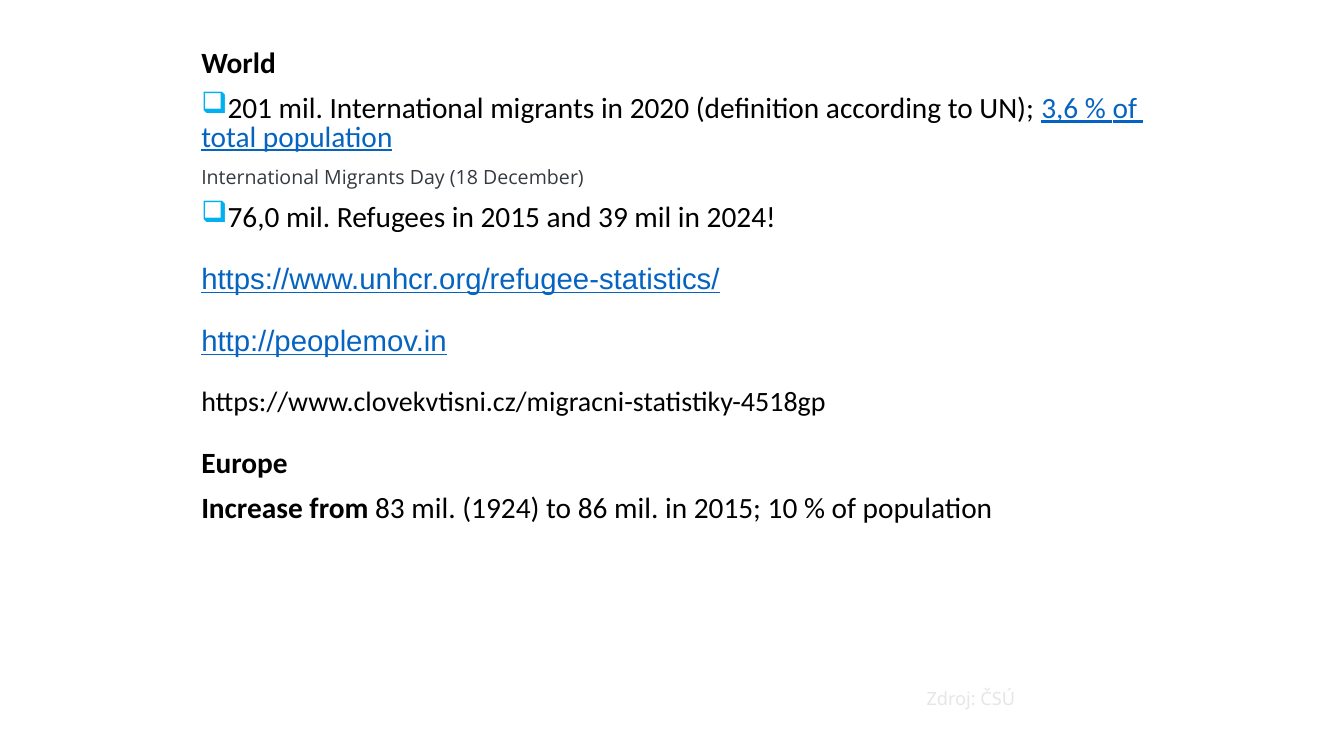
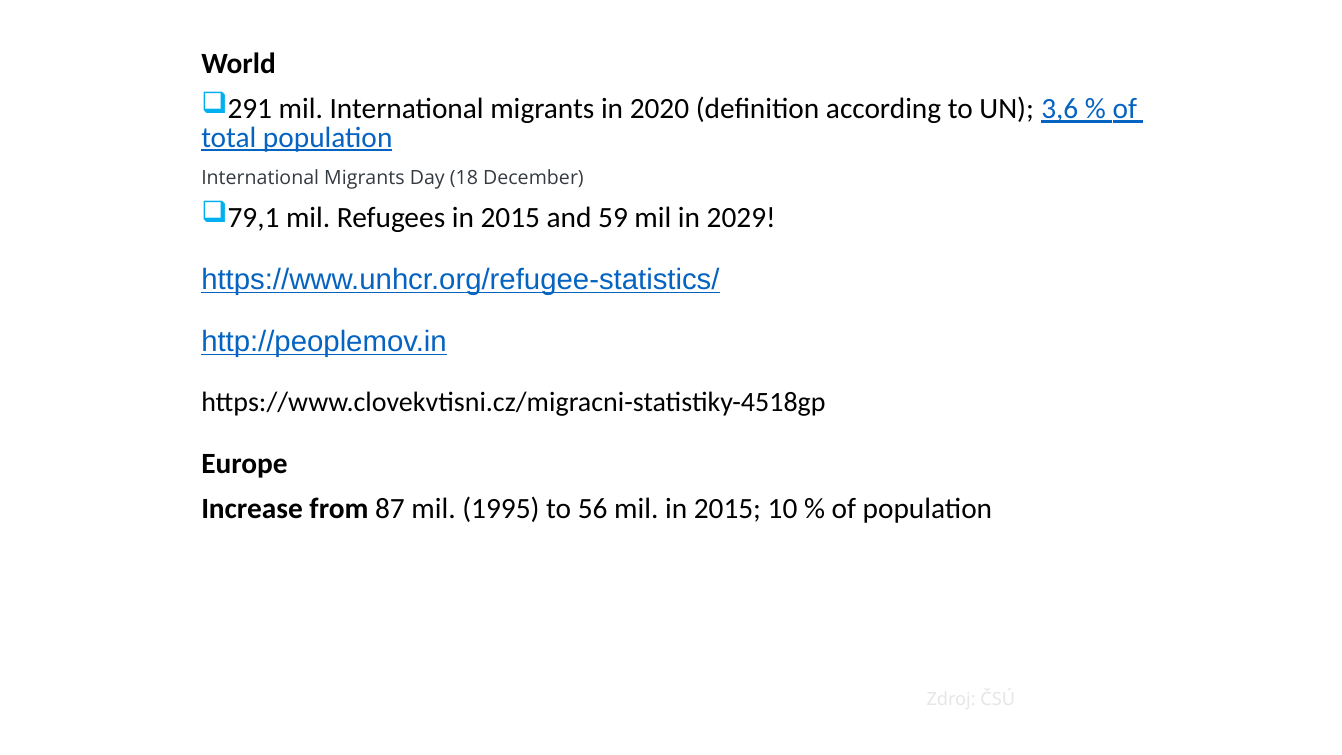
201: 201 -> 291 (250, 109)
76,0: 76,0 -> 79,1 (254, 218)
39: 39 -> 59 (613, 218)
2024: 2024 -> 2029 (741, 218)
83: 83 -> 87 (390, 508)
1924: 1924 -> 1995 (501, 508)
86: 86 -> 56 (593, 508)
